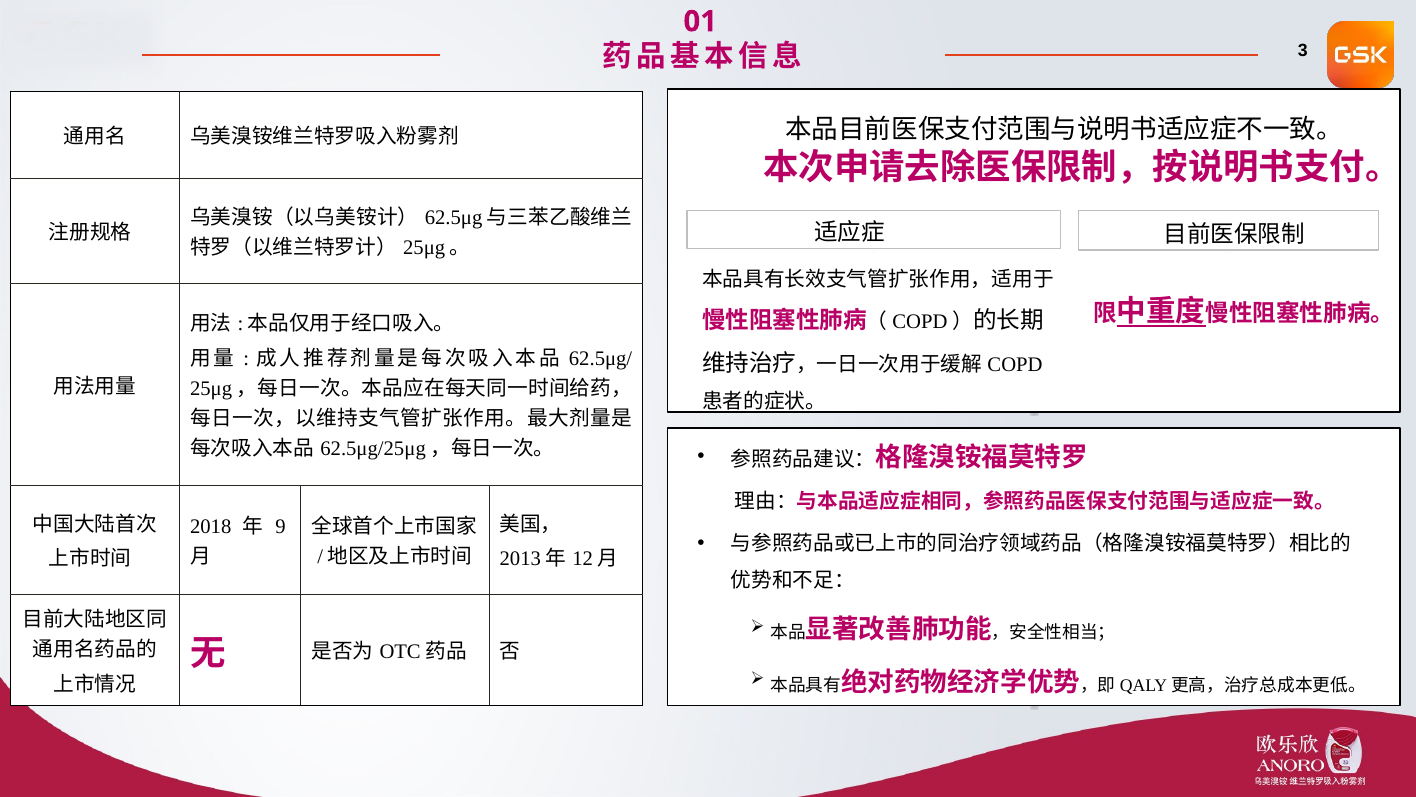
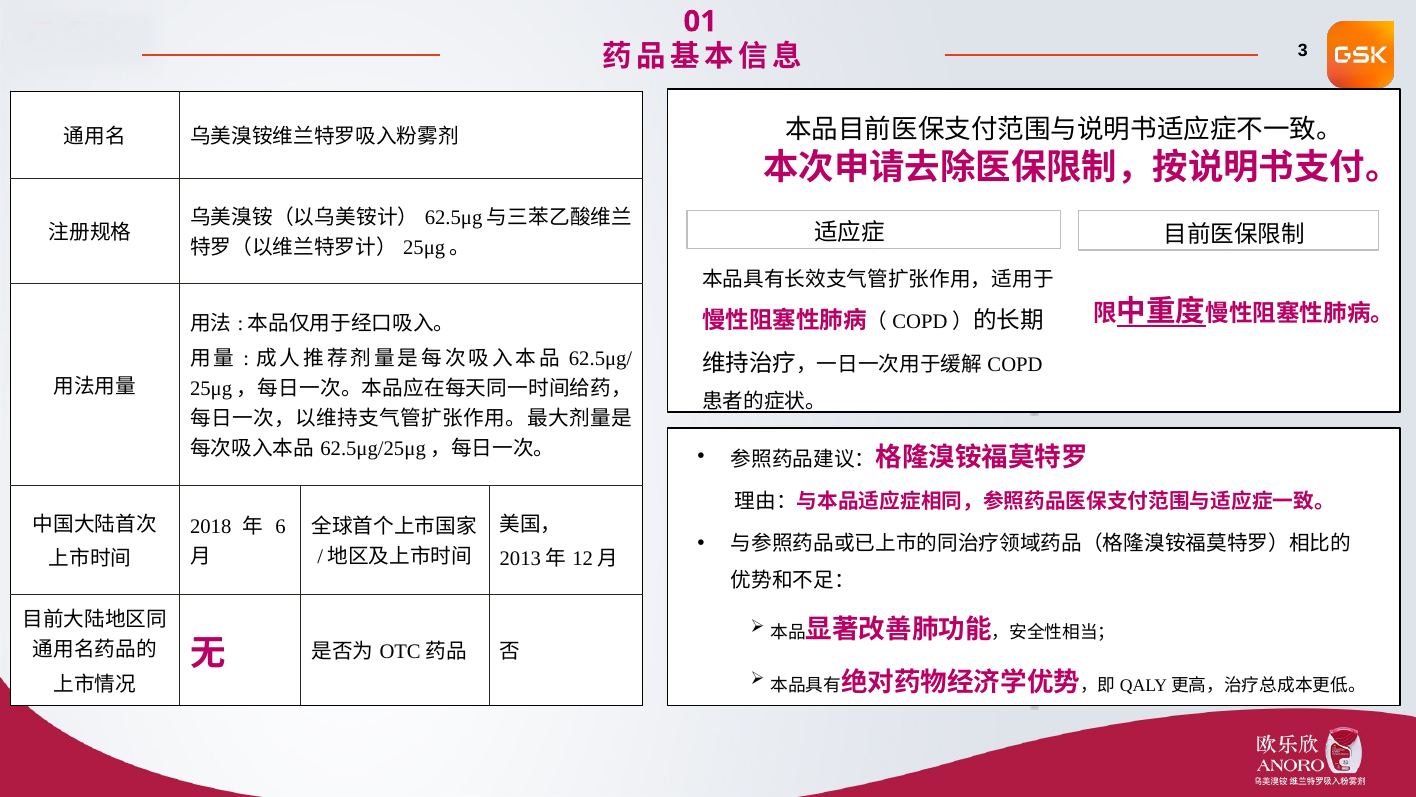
9: 9 -> 6 (280, 526)
